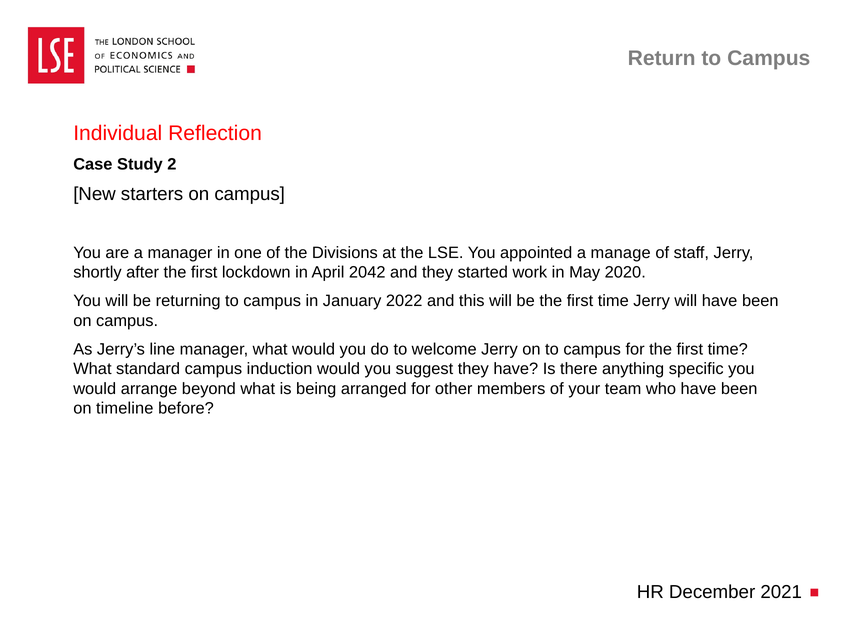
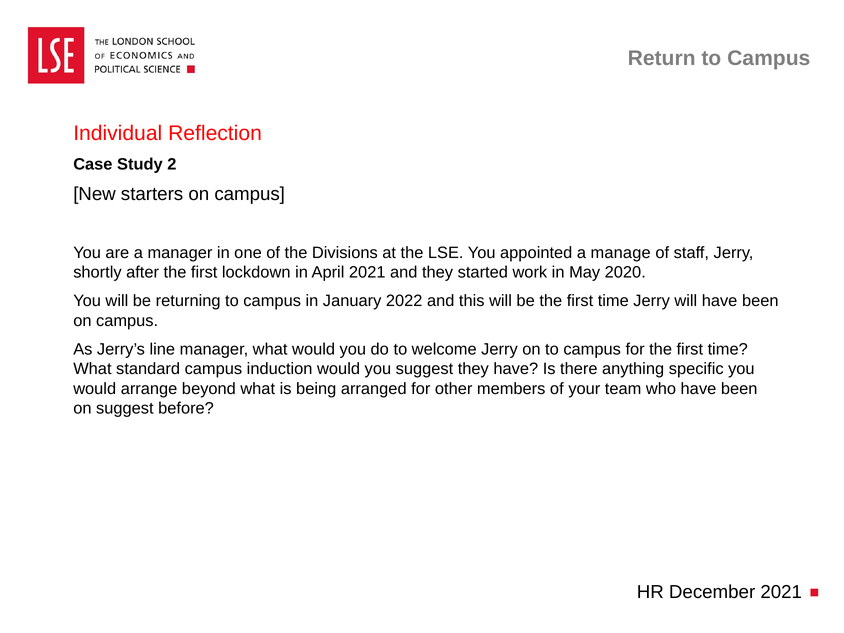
April 2042: 2042 -> 2021 (367, 272)
on timeline: timeline -> suggest (125, 408)
